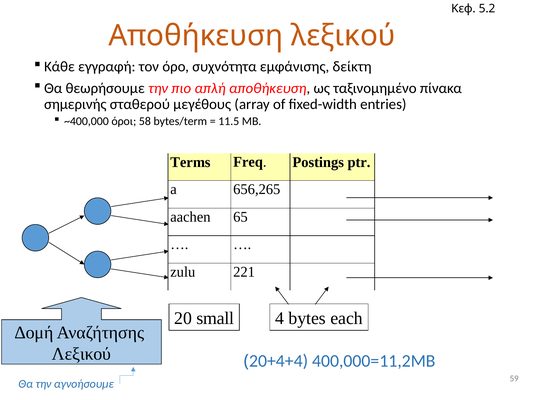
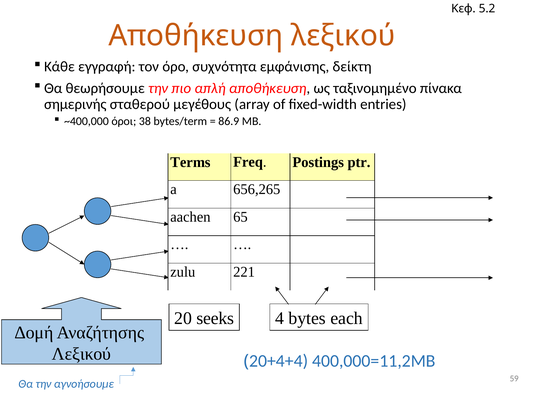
58: 58 -> 38 (145, 121)
11.5: 11.5 -> 86.9 (229, 121)
small: small -> seeks (215, 318)
